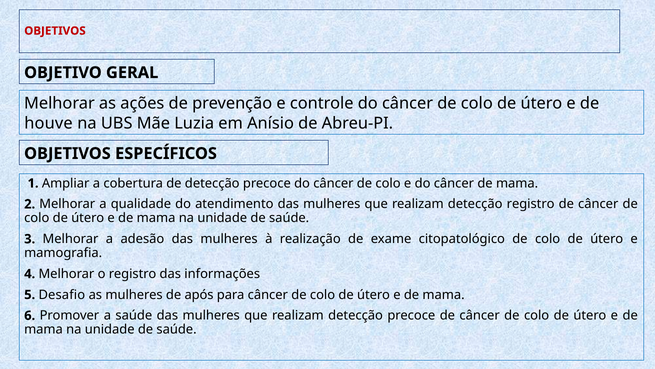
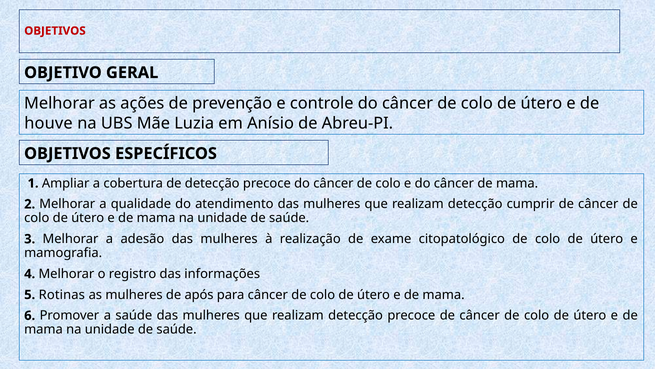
detecção registro: registro -> cumprir (531, 204)
Desafio: Desafio -> Rotinas (62, 294)
